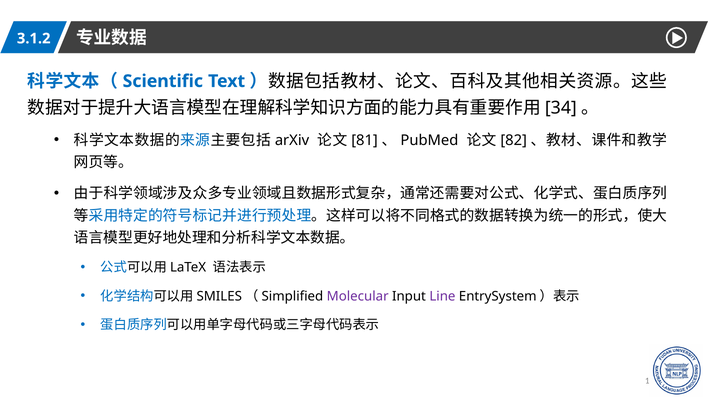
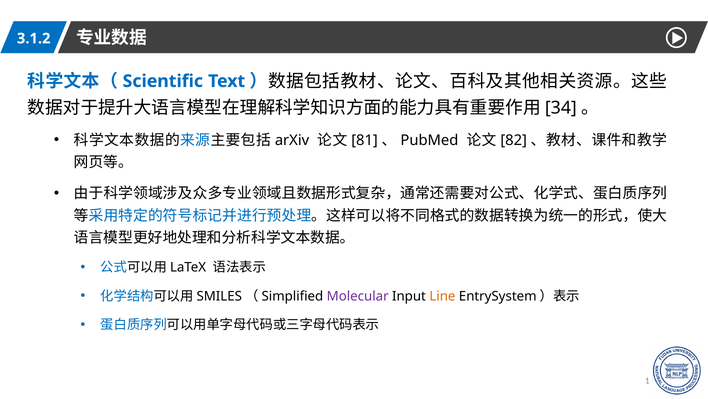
Line colour: purple -> orange (442, 296)
